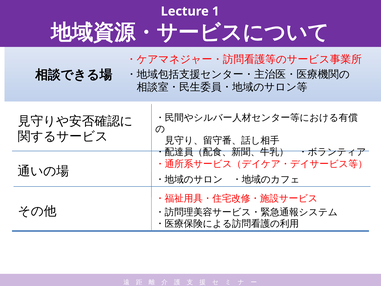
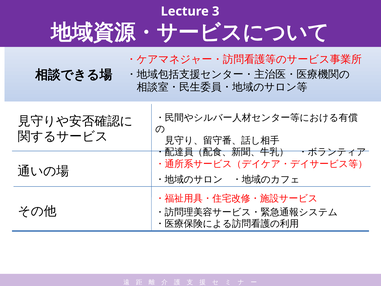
1: 1 -> 3 (216, 11)
